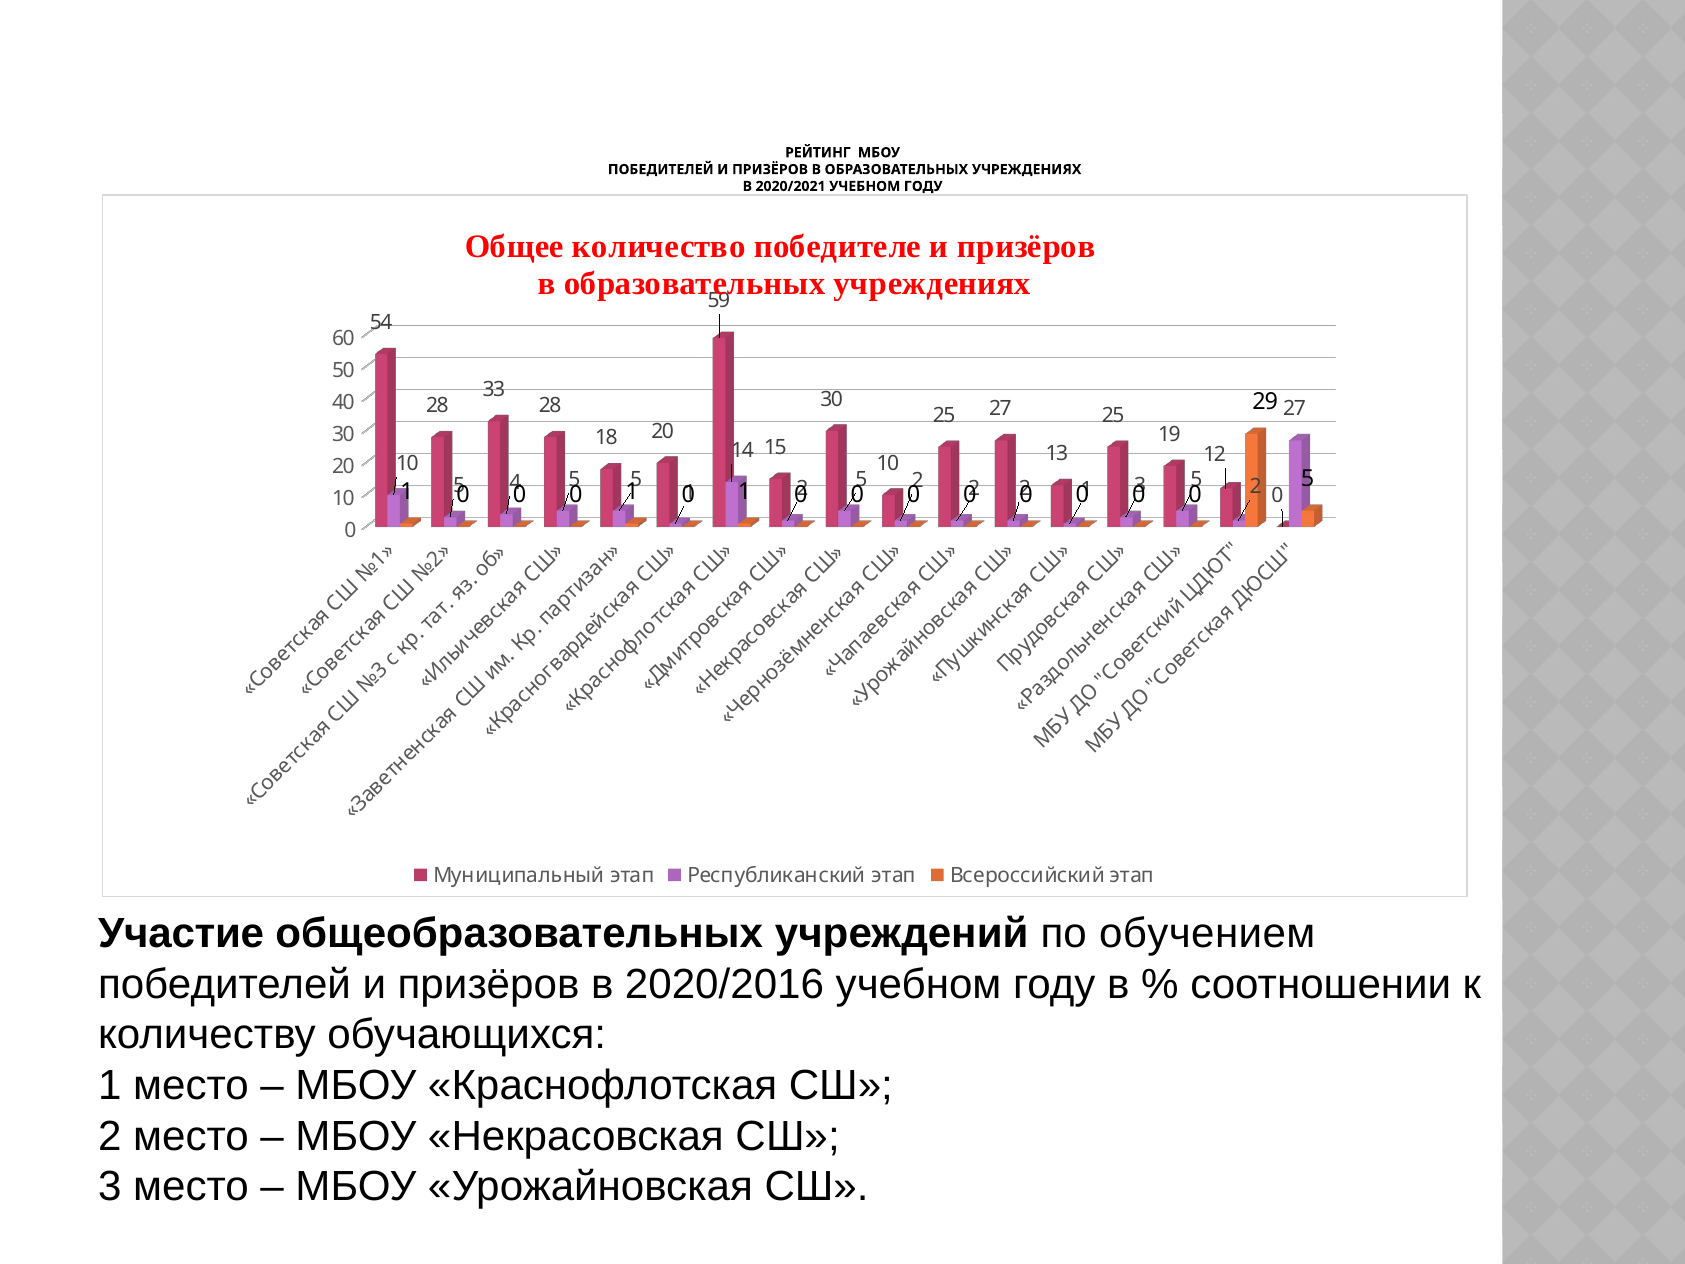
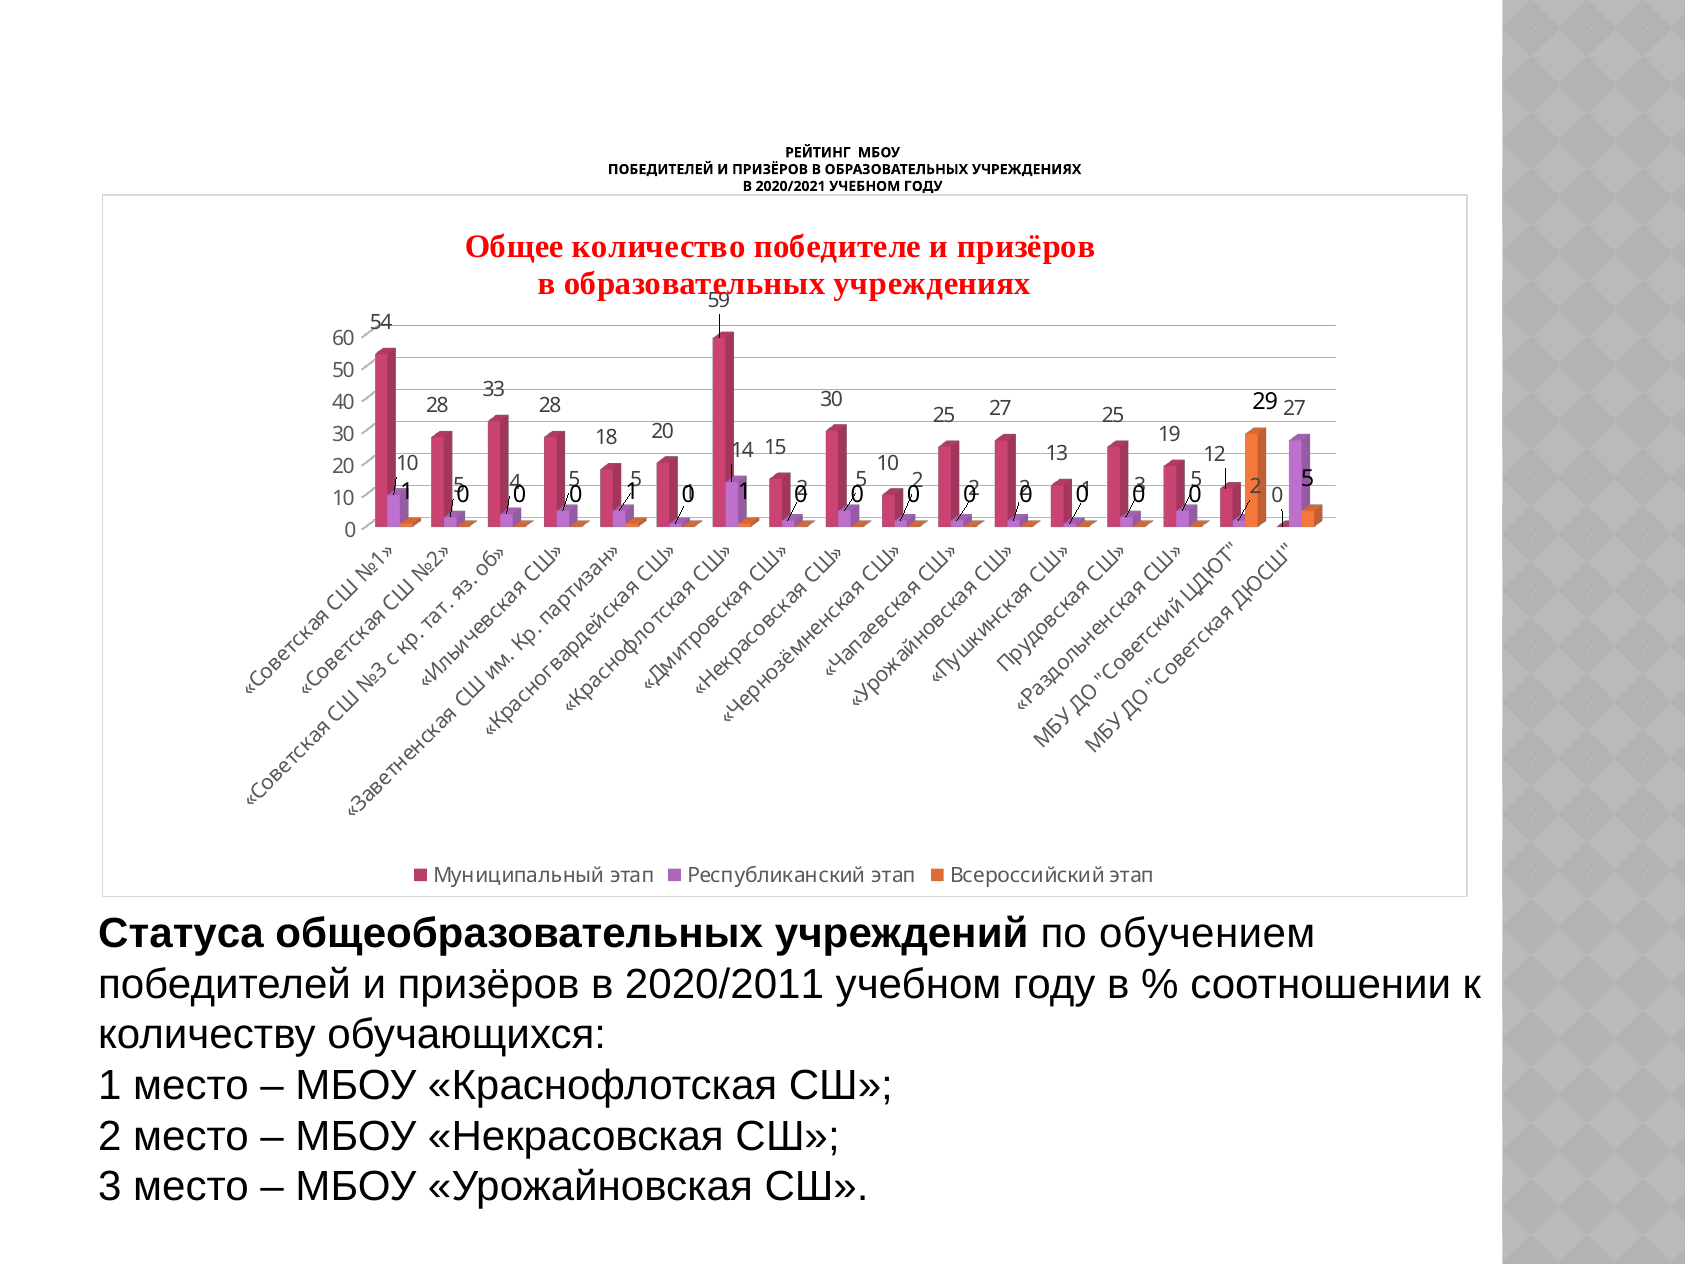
Участие: Участие -> Статуса (181, 934)
2020/2016: 2020/2016 -> 2020/2011 (725, 984)
